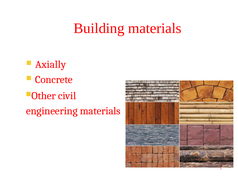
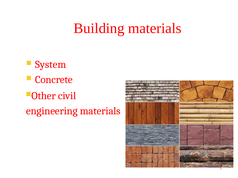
Axially: Axially -> System (51, 65)
